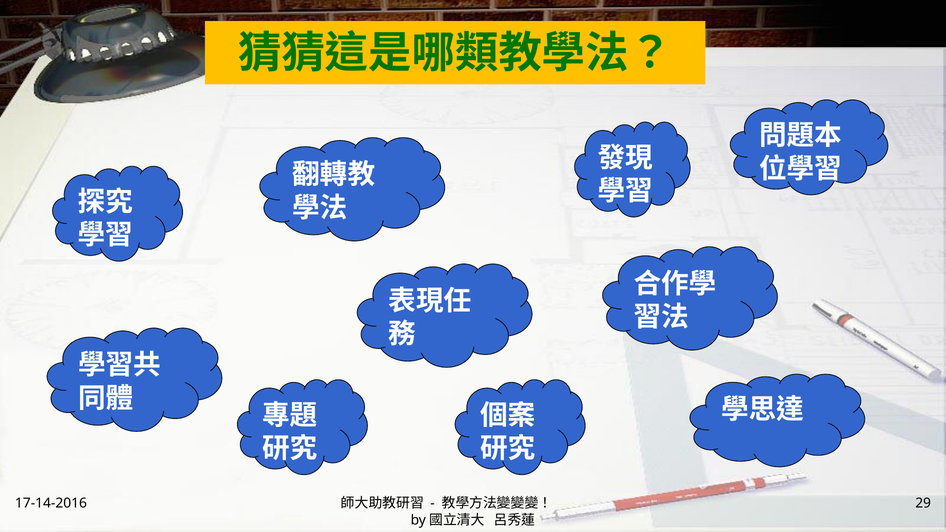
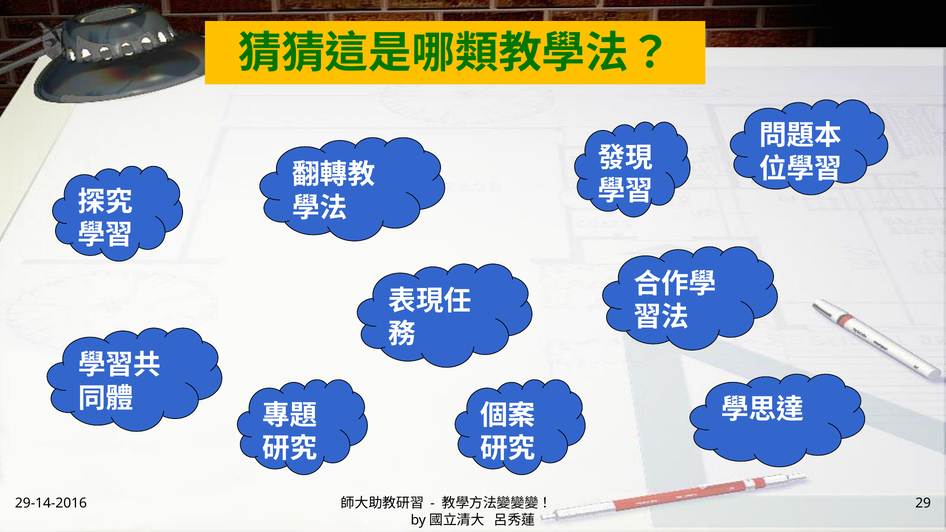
17-14-2016: 17-14-2016 -> 29-14-2016 (51, 504)
